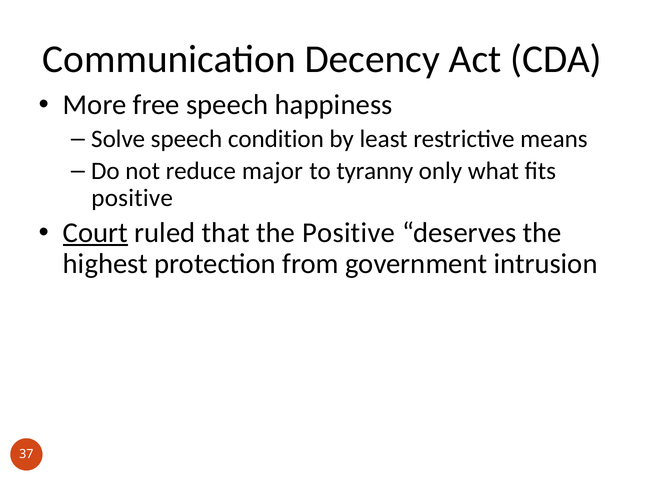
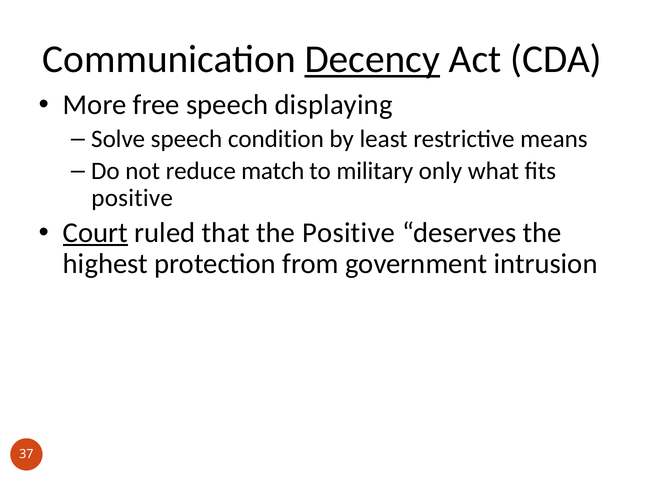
Decency underline: none -> present (372, 59)
happiness: happiness -> displaying (334, 105)
major: major -> match (273, 171)
tyranny: tyranny -> military (375, 171)
